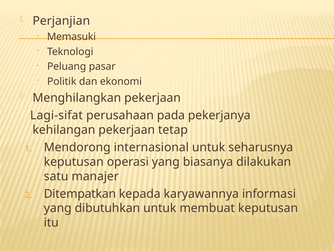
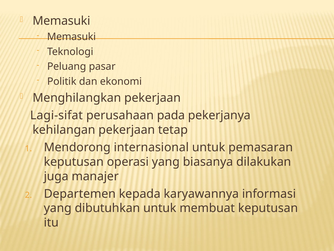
Perjanjian: Perjanjian -> Memasuki (61, 21)
seharusnya: seharusnya -> pemasaran (261, 147)
satu: satu -> juga (56, 176)
Ditempatkan: Ditempatkan -> Departemen (80, 193)
